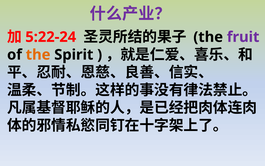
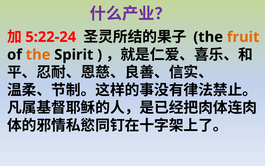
fruit colour: purple -> orange (243, 37)
